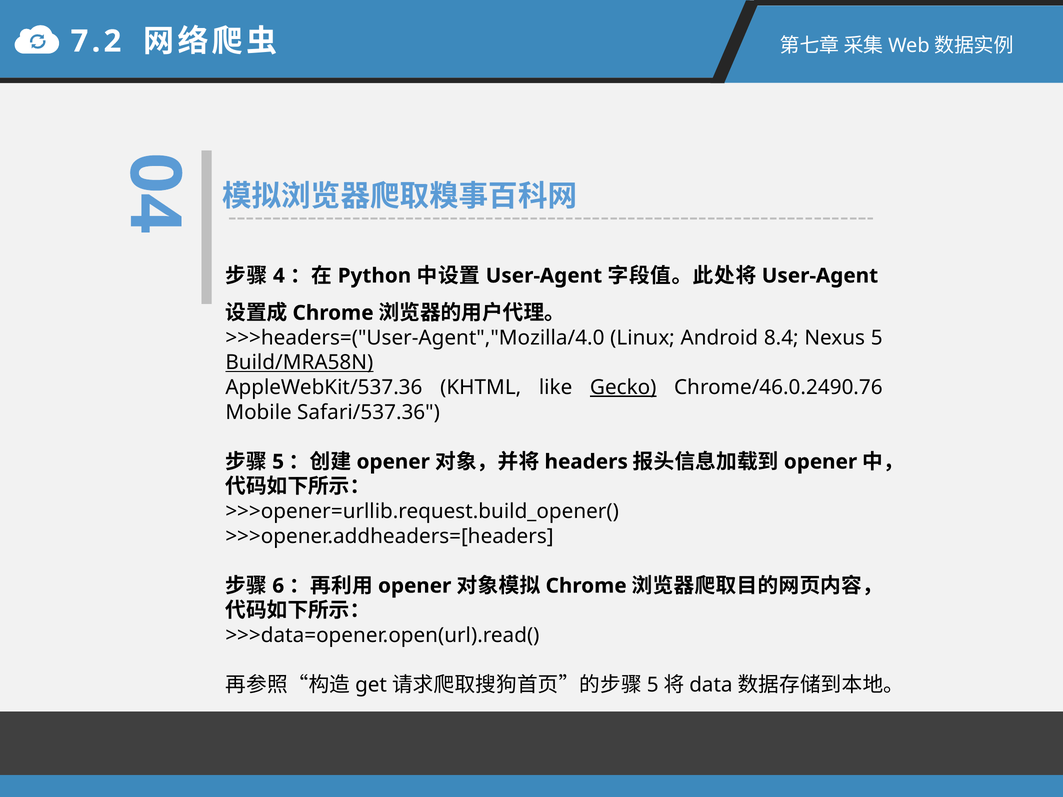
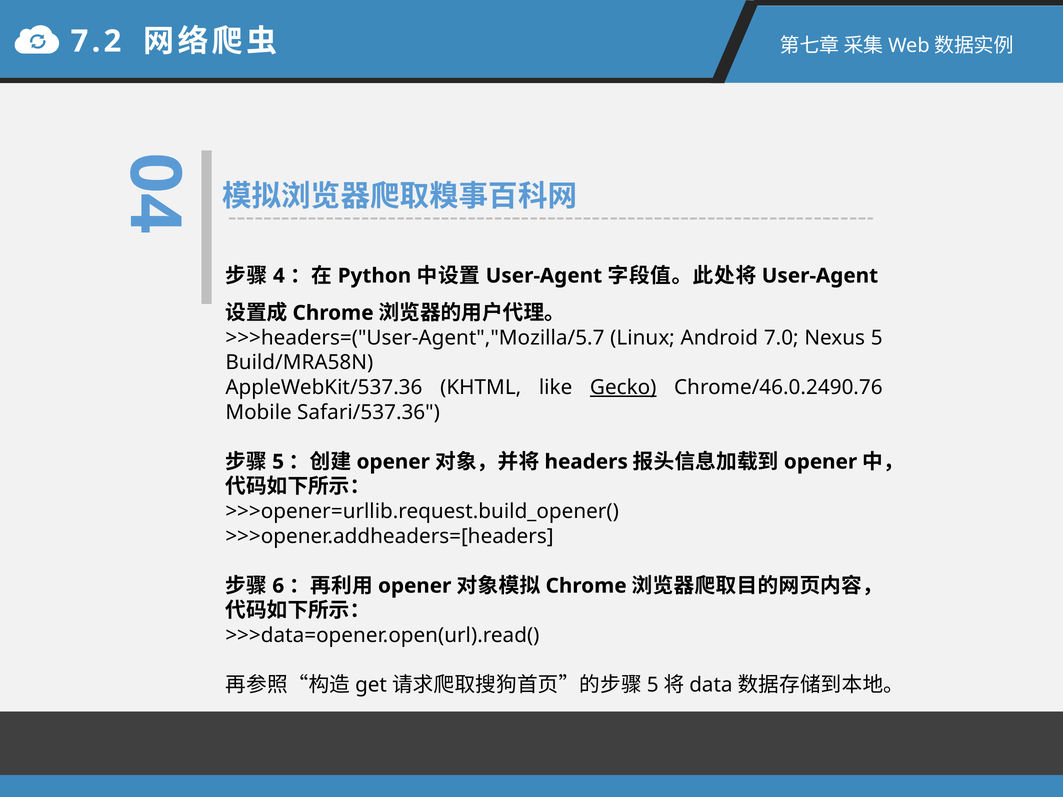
>>>headers=("User-Agent","Mozilla/4.0: >>>headers=("User-Agent","Mozilla/4.0 -> >>>headers=("User-Agent","Mozilla/5.7 (415, 338)
8.4: 8.4 -> 7.0 (781, 338)
Build/MRA58N underline: present -> none (299, 363)
